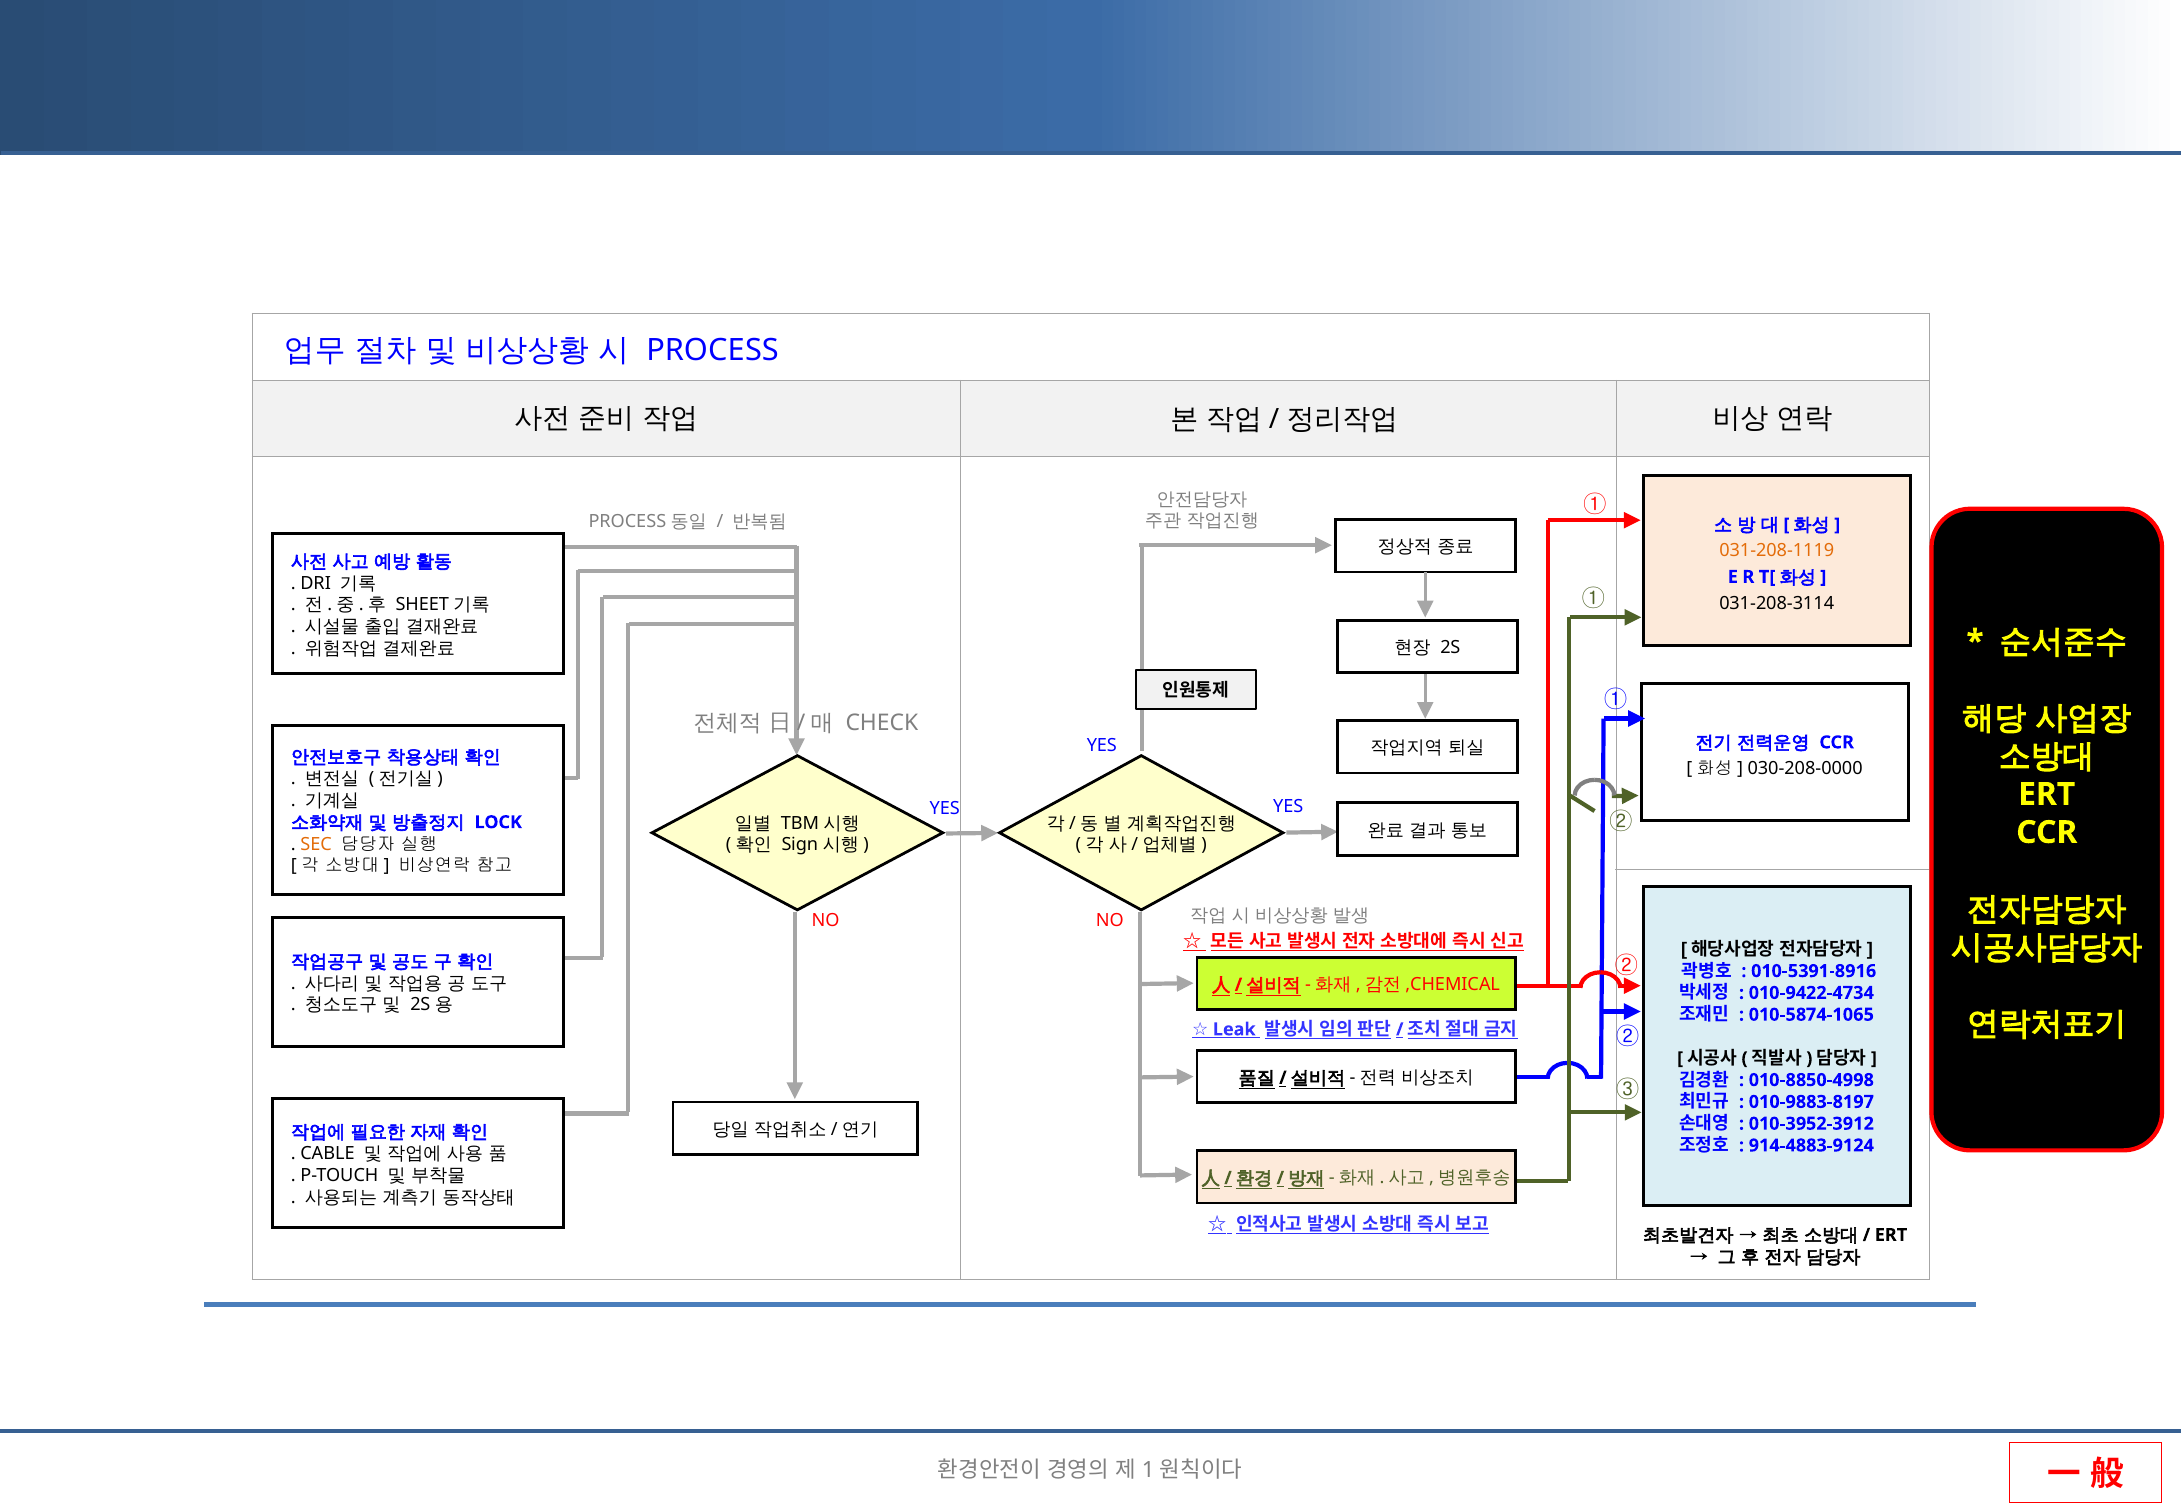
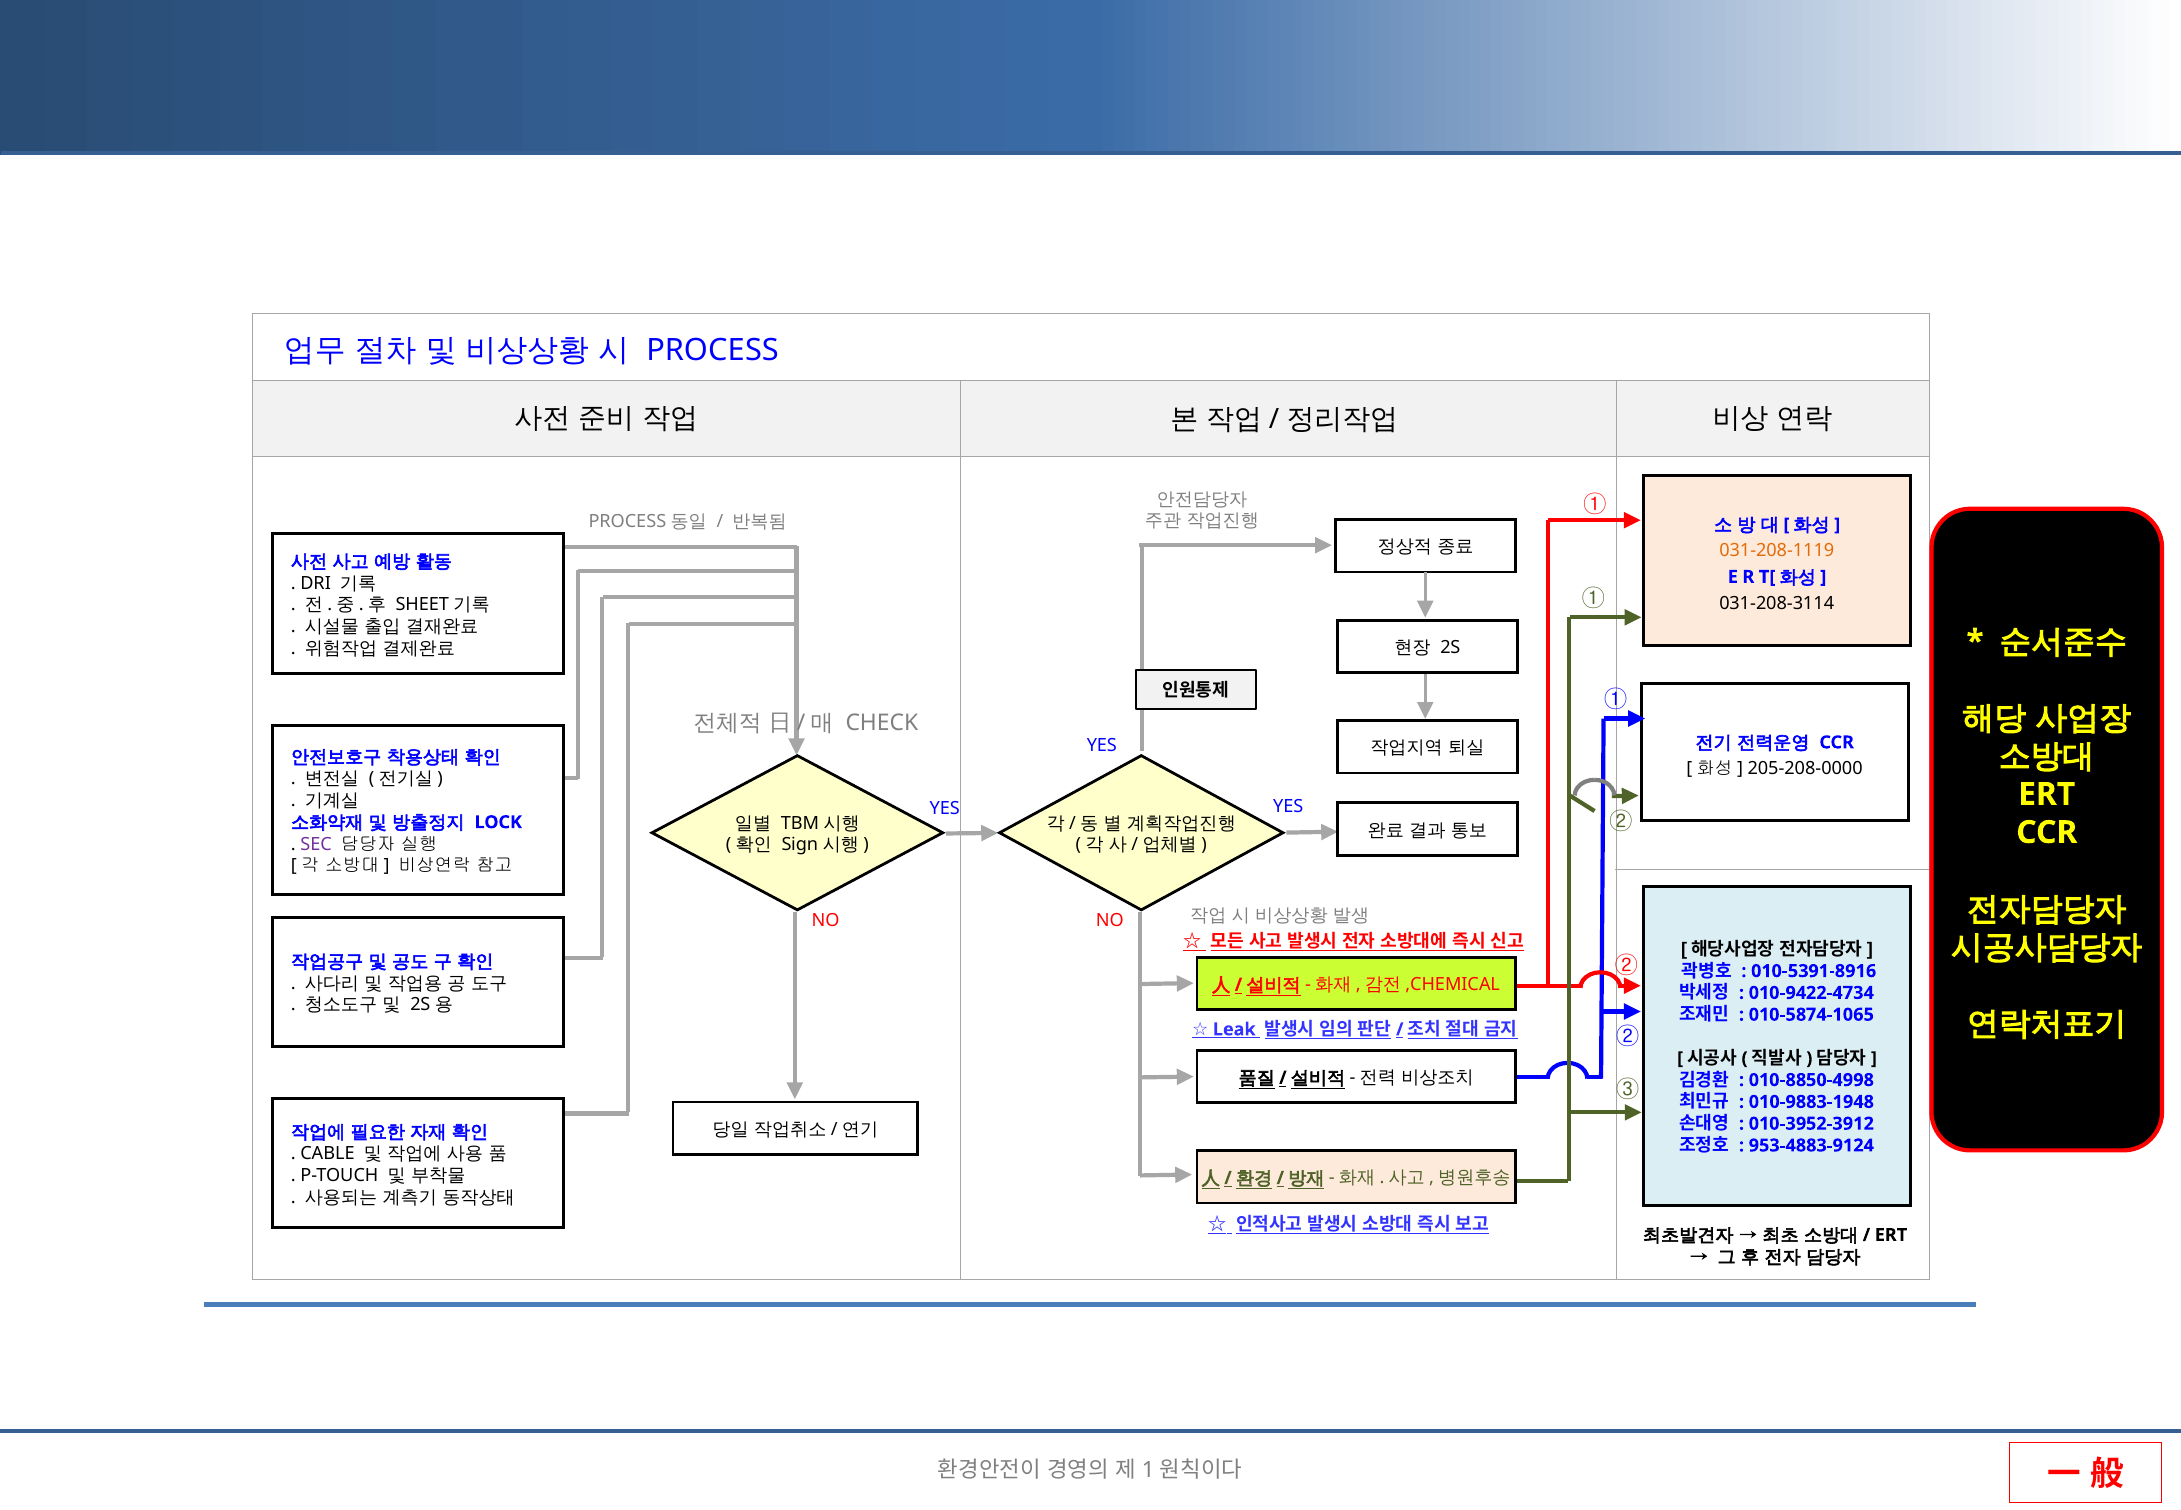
030-208-0000: 030-208-0000 -> 205-208-0000 (1805, 769)
SEC colour: orange -> purple (316, 844)
010-9883-8197: 010-9883-8197 -> 010-9883-1948 (1811, 1102)
914-4883-9124: 914-4883-9124 -> 953-4883-9124 (1811, 1145)
